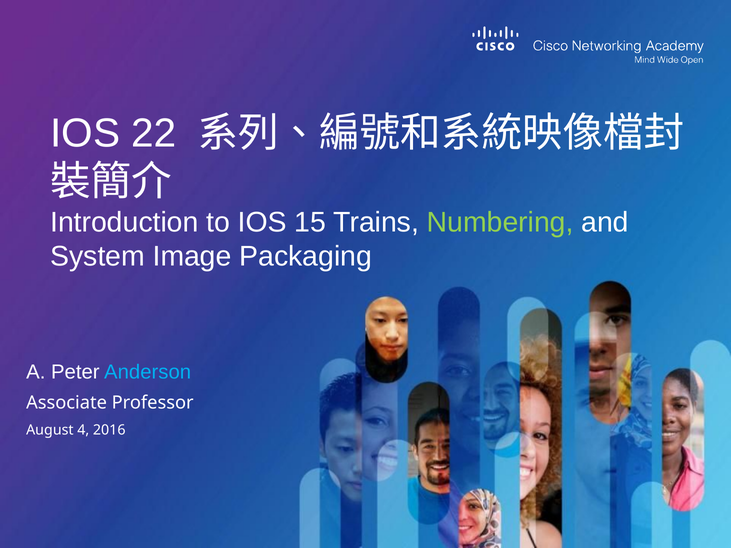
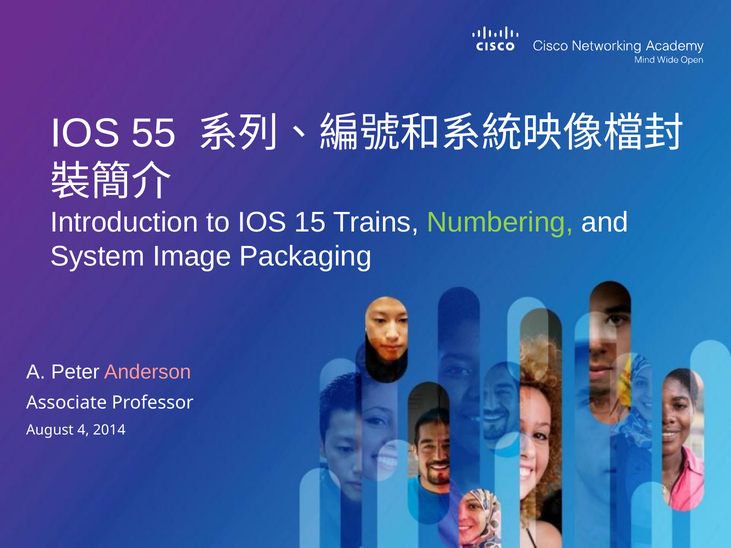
22: 22 -> 55 (154, 133)
Anderson colour: light blue -> pink (148, 372)
2016: 2016 -> 2014 (109, 430)
